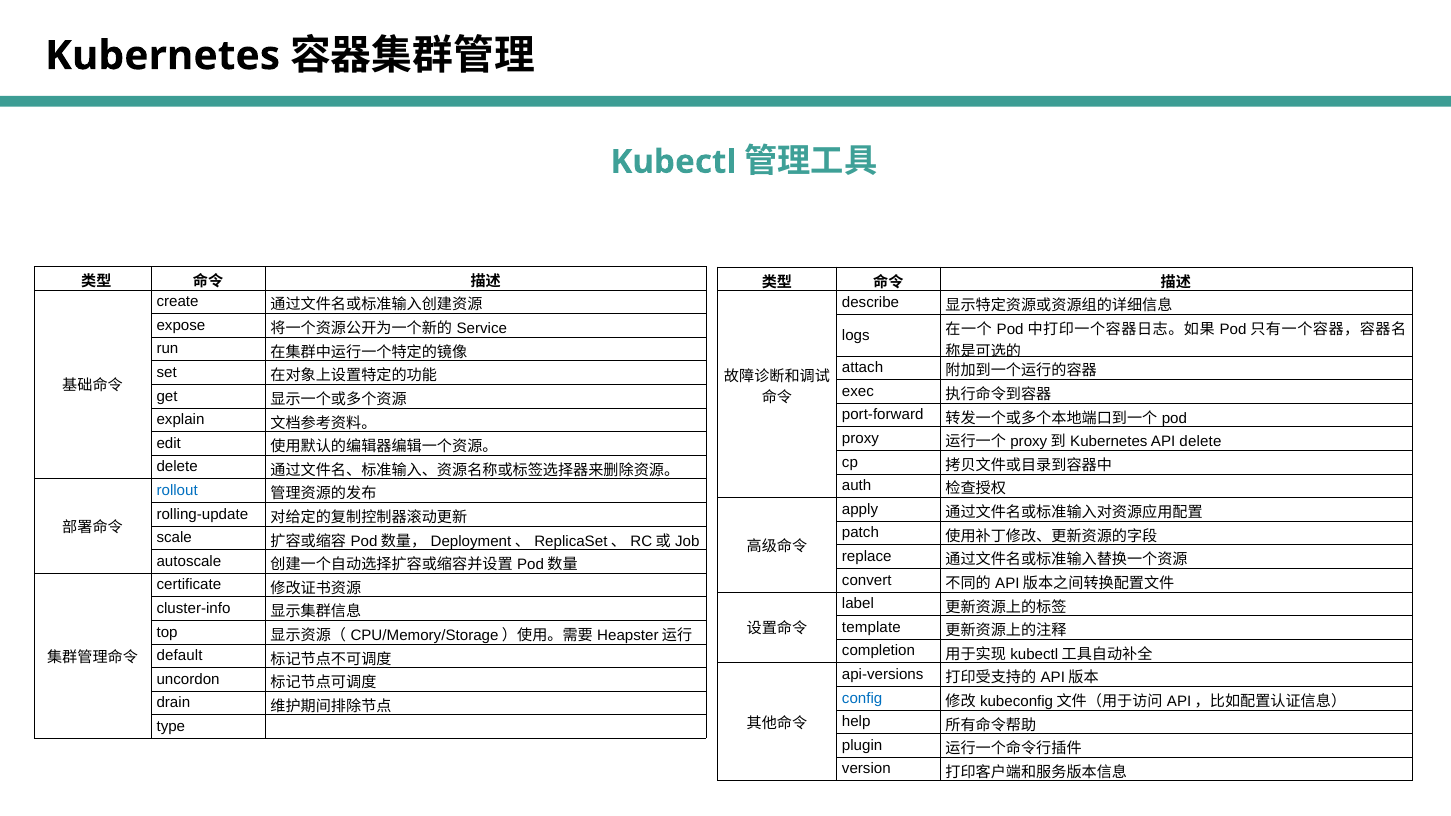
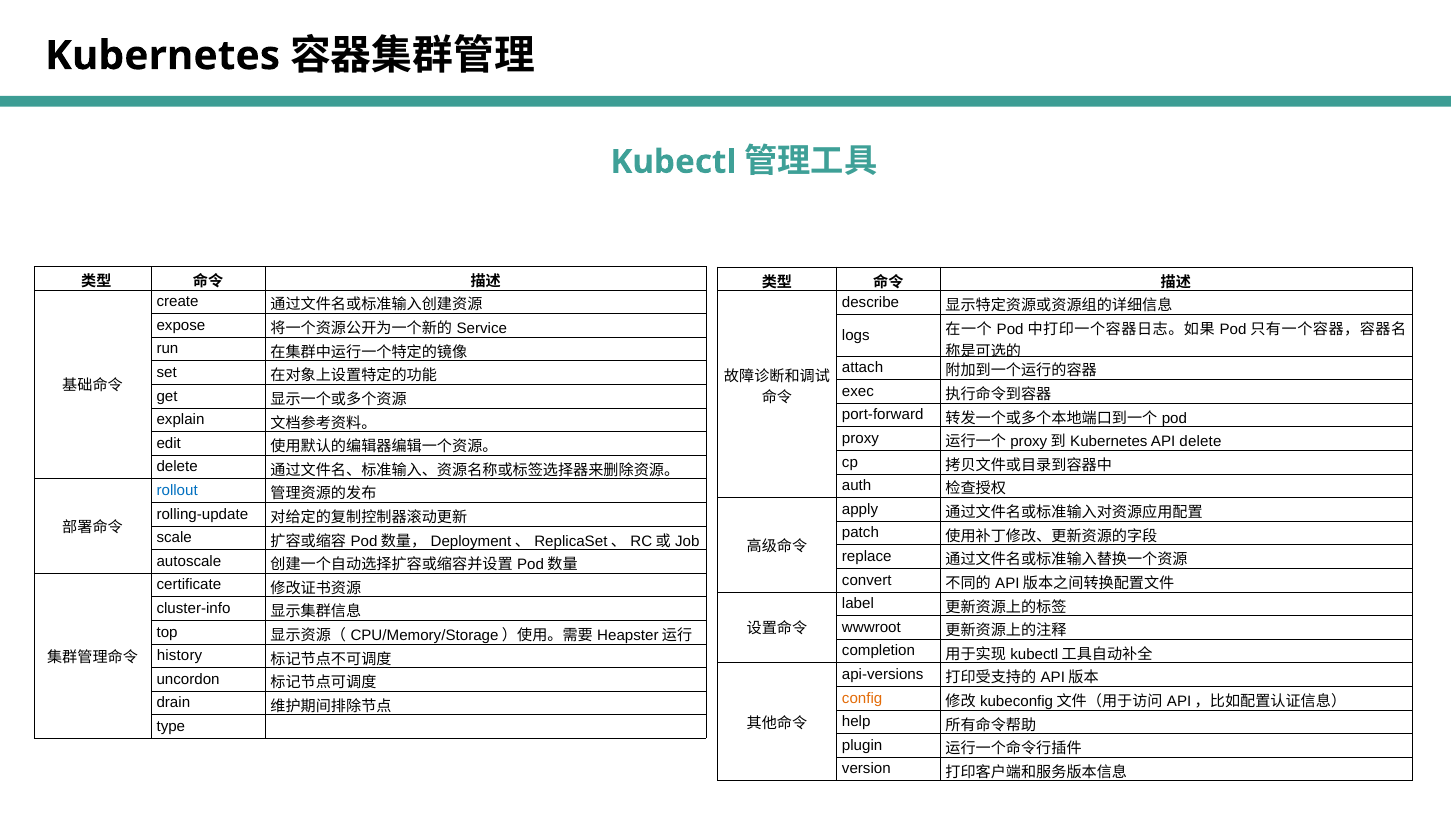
template: template -> wwwroot (871, 628)
default: default -> history (180, 656)
config colour: blue -> orange (862, 698)
